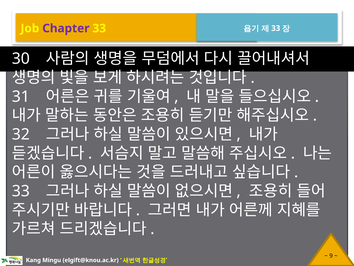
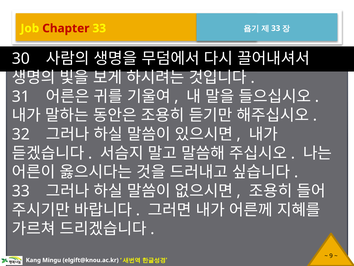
Chapter colour: purple -> red (66, 28)
